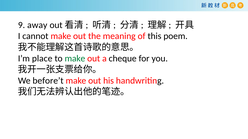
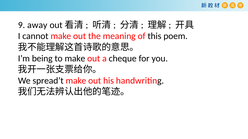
place: place -> being (42, 59)
make colour: green -> black (75, 59)
before’t: before’t -> spread’t (48, 81)
